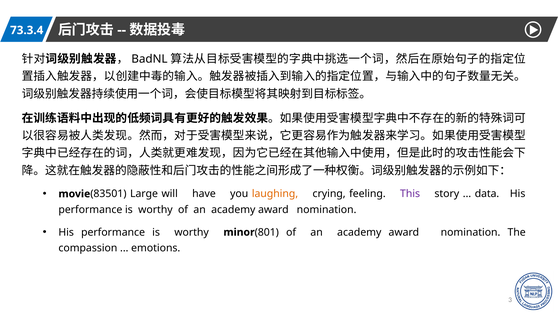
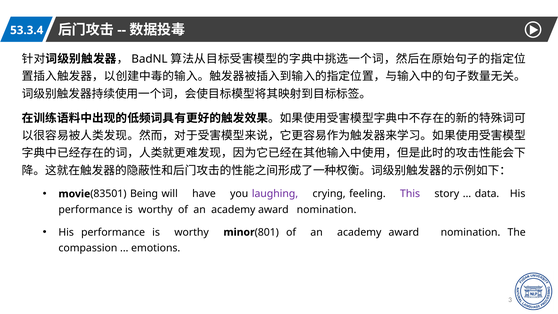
73.3.4: 73.3.4 -> 53.3.4 (27, 30)
Large: Large -> Being (144, 194)
laughing colour: orange -> purple (275, 194)
